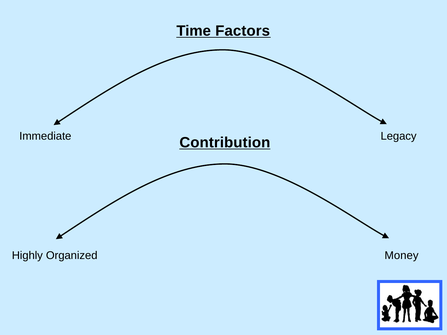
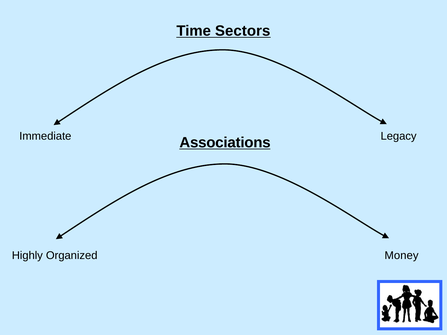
Factors: Factors -> Sectors (243, 31)
Contribution: Contribution -> Associations (225, 143)
